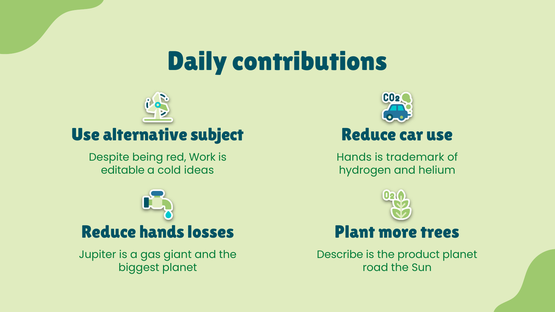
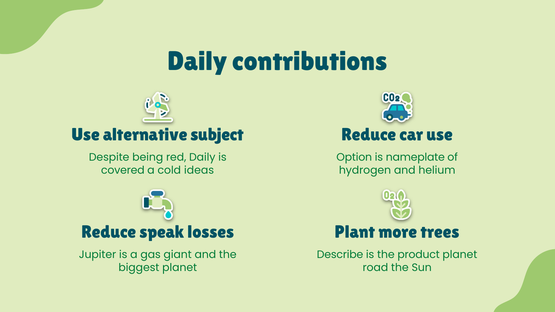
red Work: Work -> Daily (202, 157)
Hands: Hands -> Option (354, 157)
trademark: trademark -> nameplate (415, 157)
editable: editable -> covered (123, 170)
Reduce hands: hands -> speak (162, 232)
